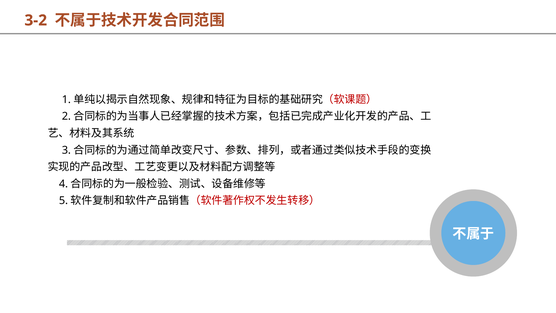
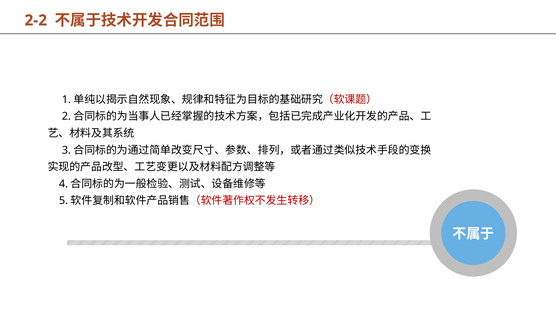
3-2: 3-2 -> 2-2 (36, 20)
